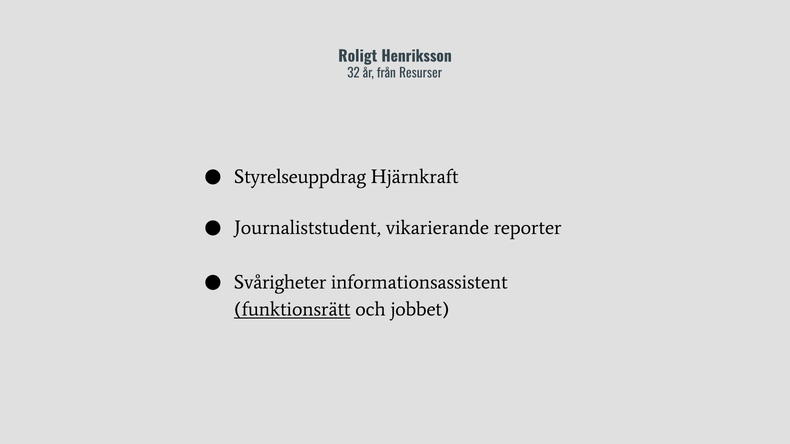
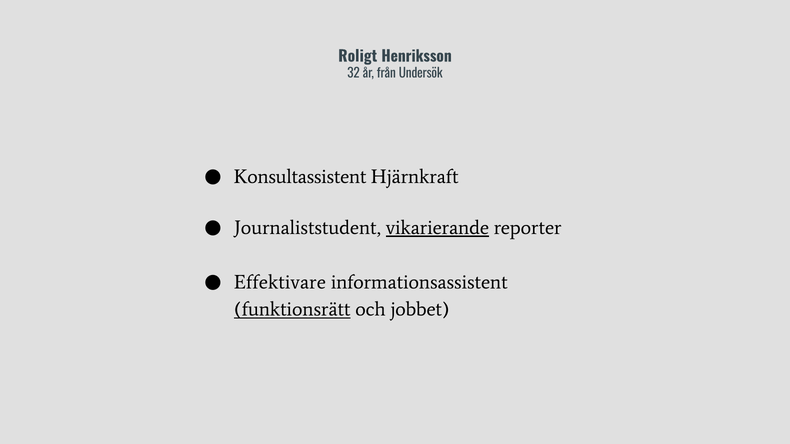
Resurser: Resurser -> Undersök (421, 74)
Styrelseuppdrag: Styrelseuppdrag -> Konsultassistent (300, 177)
vikarierande underline: none -> present (437, 228)
Svårigheter: Svårigheter -> Effektivare (280, 282)
